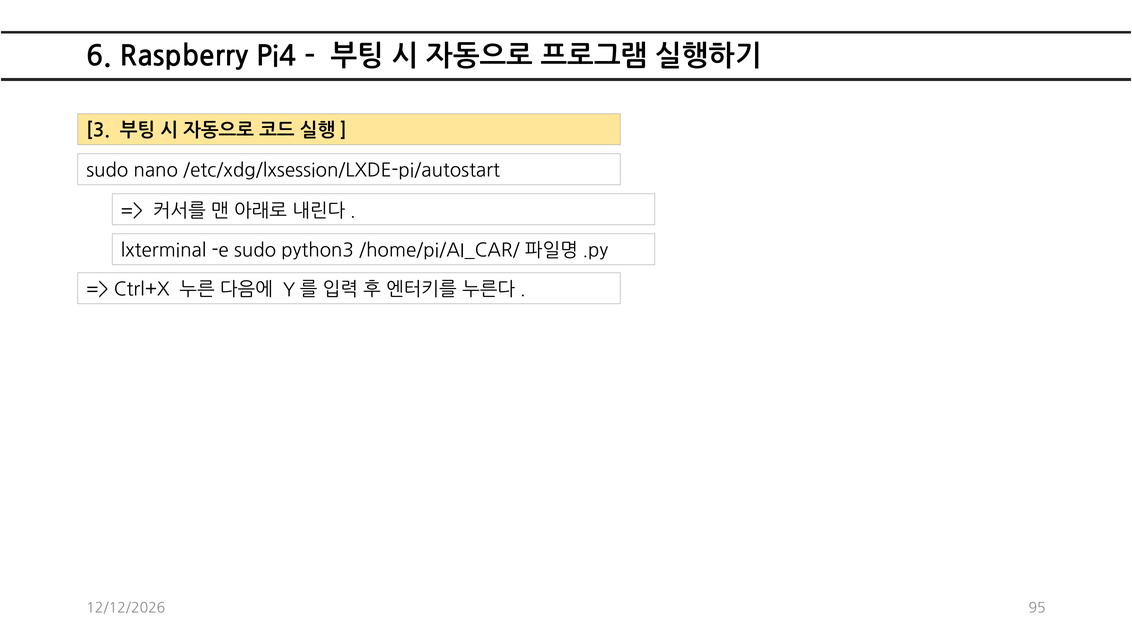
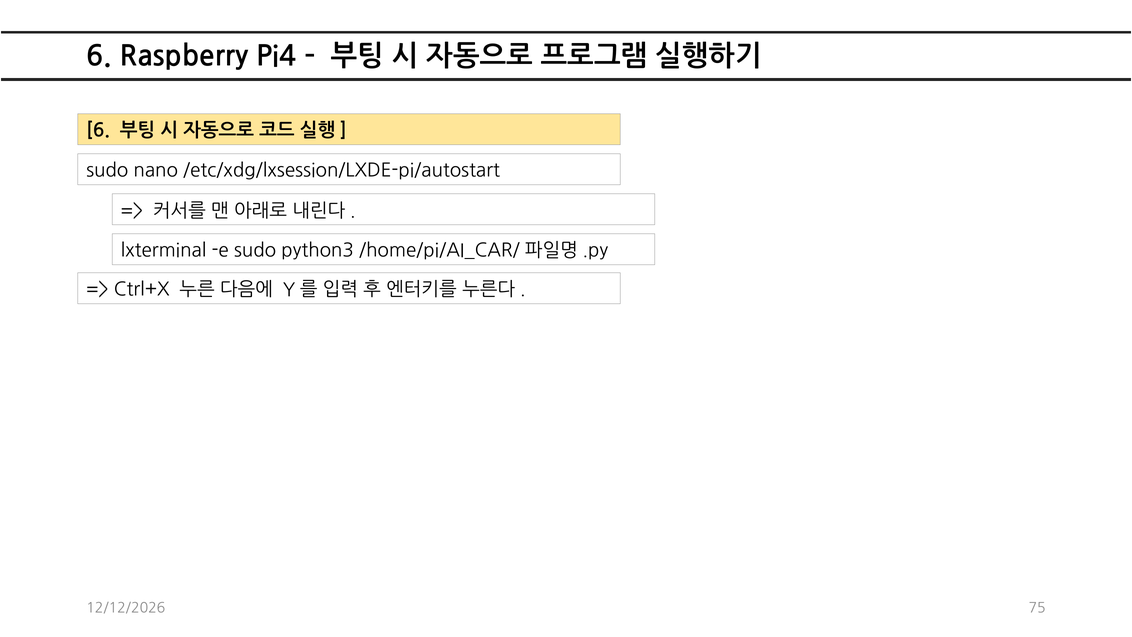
3: 3 -> 6 (98, 130)
95: 95 -> 75 (1037, 608)
